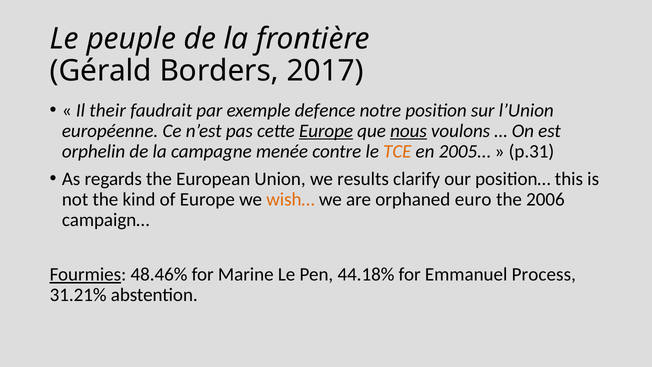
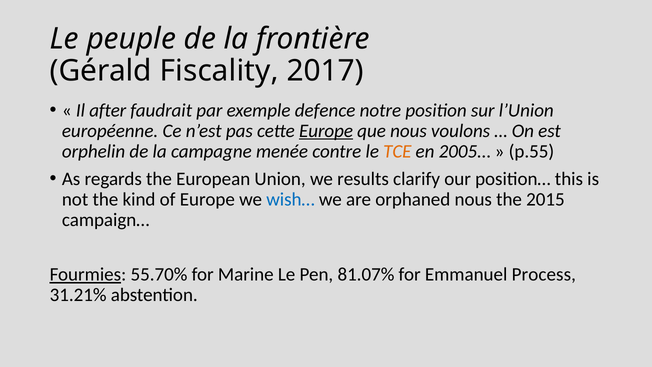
Borders: Borders -> Fiscality (219, 71)
their: their -> after (108, 110)
nous underline: present -> none (408, 131)
p.31: p.31 -> p.55 (531, 151)
wish… colour: orange -> blue (290, 199)
orphaned euro: euro -> nous (473, 199)
2006: 2006 -> 2015 (545, 199)
48.46%: 48.46% -> 55.70% (159, 274)
44.18%: 44.18% -> 81.07% (366, 274)
